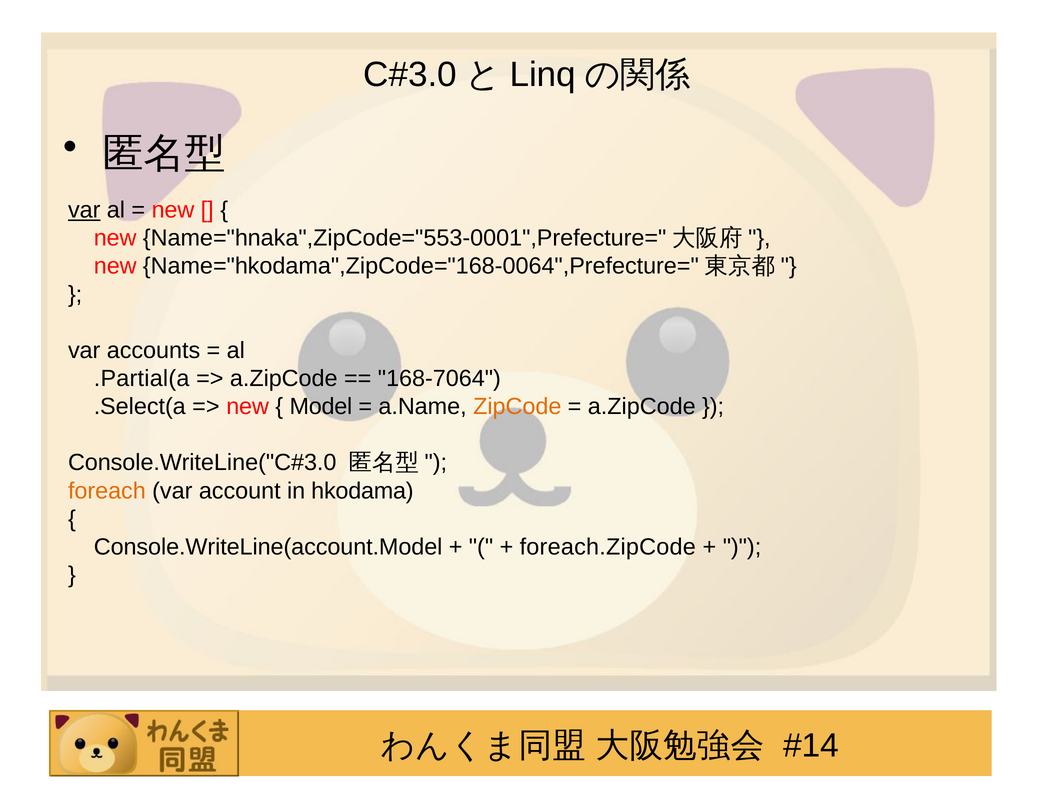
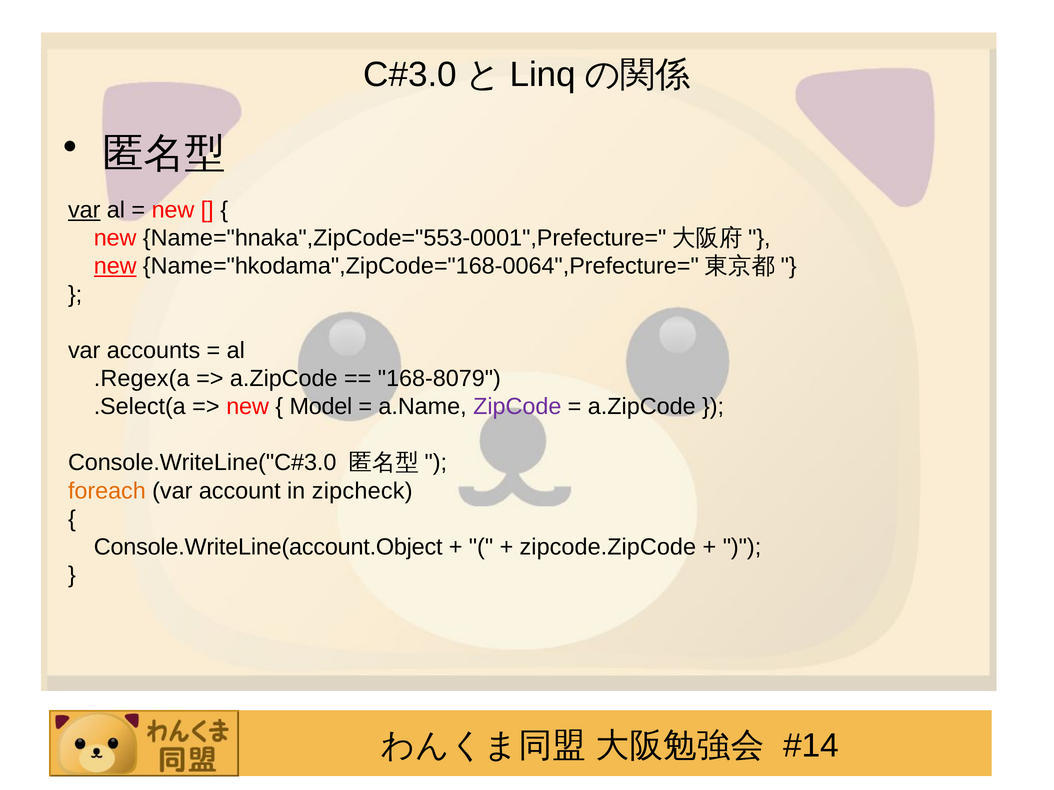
new underline: none -> present (115, 266)
.Partial(a: .Partial(a -> .Regex(a (142, 379)
168-7064: 168-7064 -> 168-8079 (439, 379)
ZipCode colour: orange -> purple (517, 407)
hkodama: hkodama -> zipcheck (362, 491)
Console.WriteLine(account.Model: Console.WriteLine(account.Model -> Console.WriteLine(account.Object (268, 547)
foreach.ZipCode: foreach.ZipCode -> zipcode.ZipCode (608, 547)
